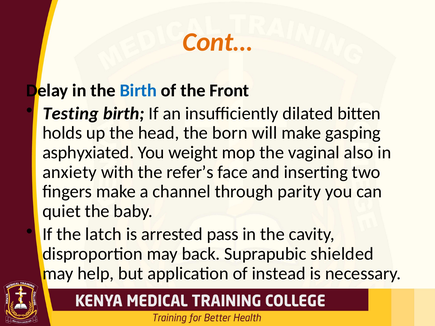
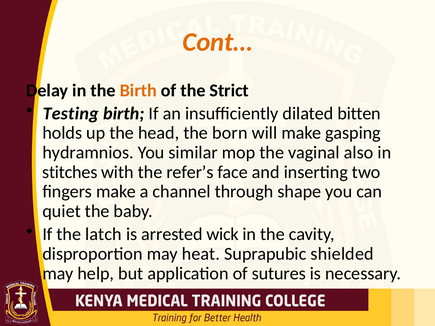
Birth colour: blue -> orange (138, 90)
Front: Front -> Strict (229, 90)
asphyxiated: asphyxiated -> hydramnios (88, 153)
weight: weight -> similar (193, 153)
anxiety: anxiety -> stitches (70, 172)
parity: parity -> shape (299, 192)
pass: pass -> wick (223, 234)
back: back -> heat (201, 254)
instead: instead -> sutures (279, 274)
